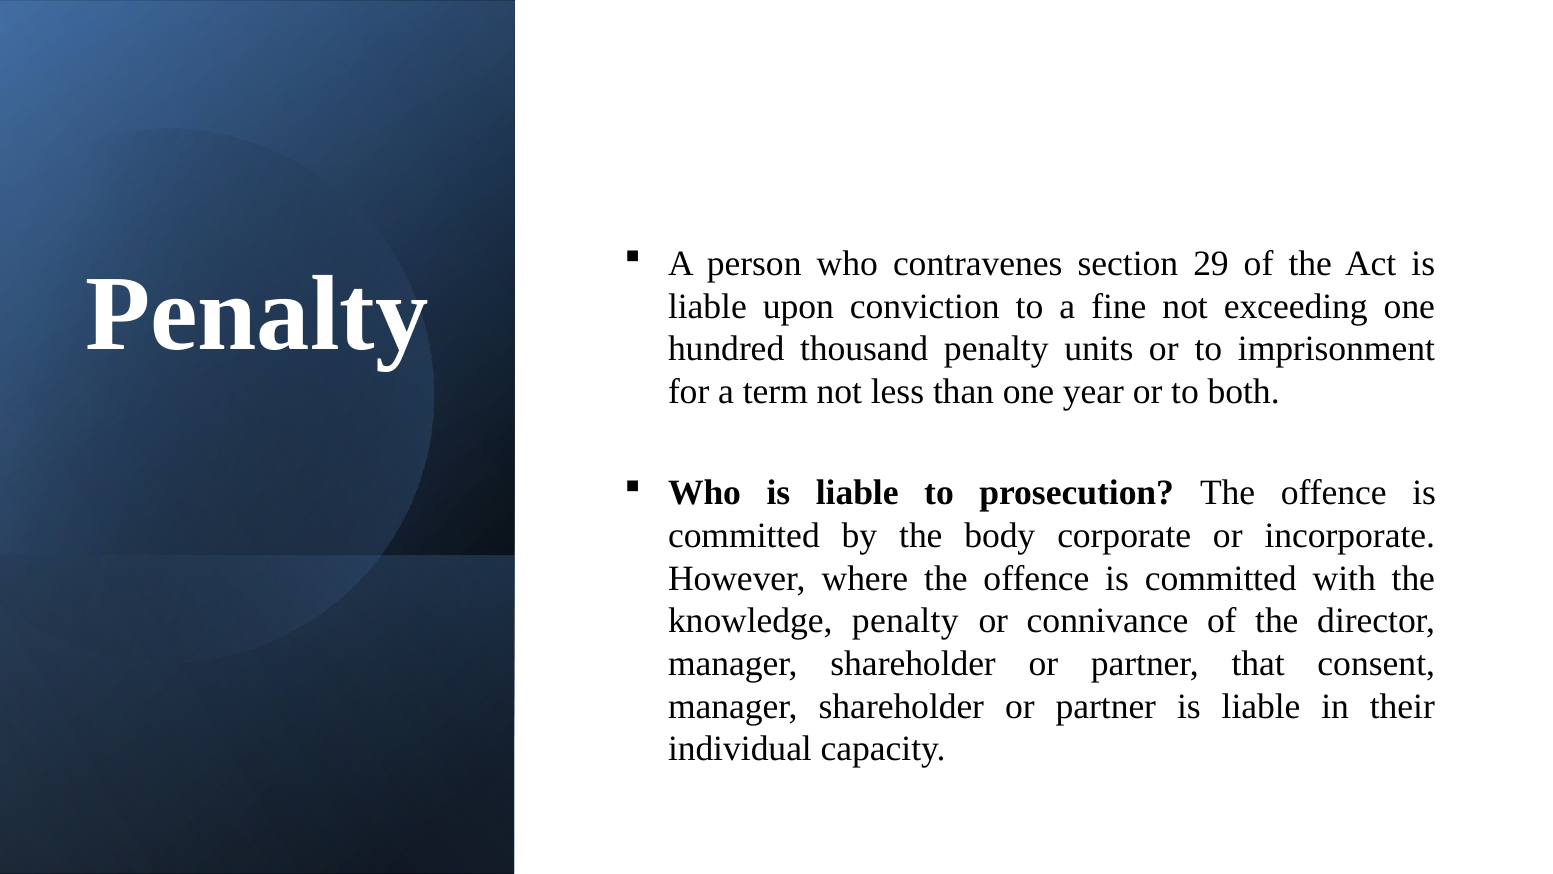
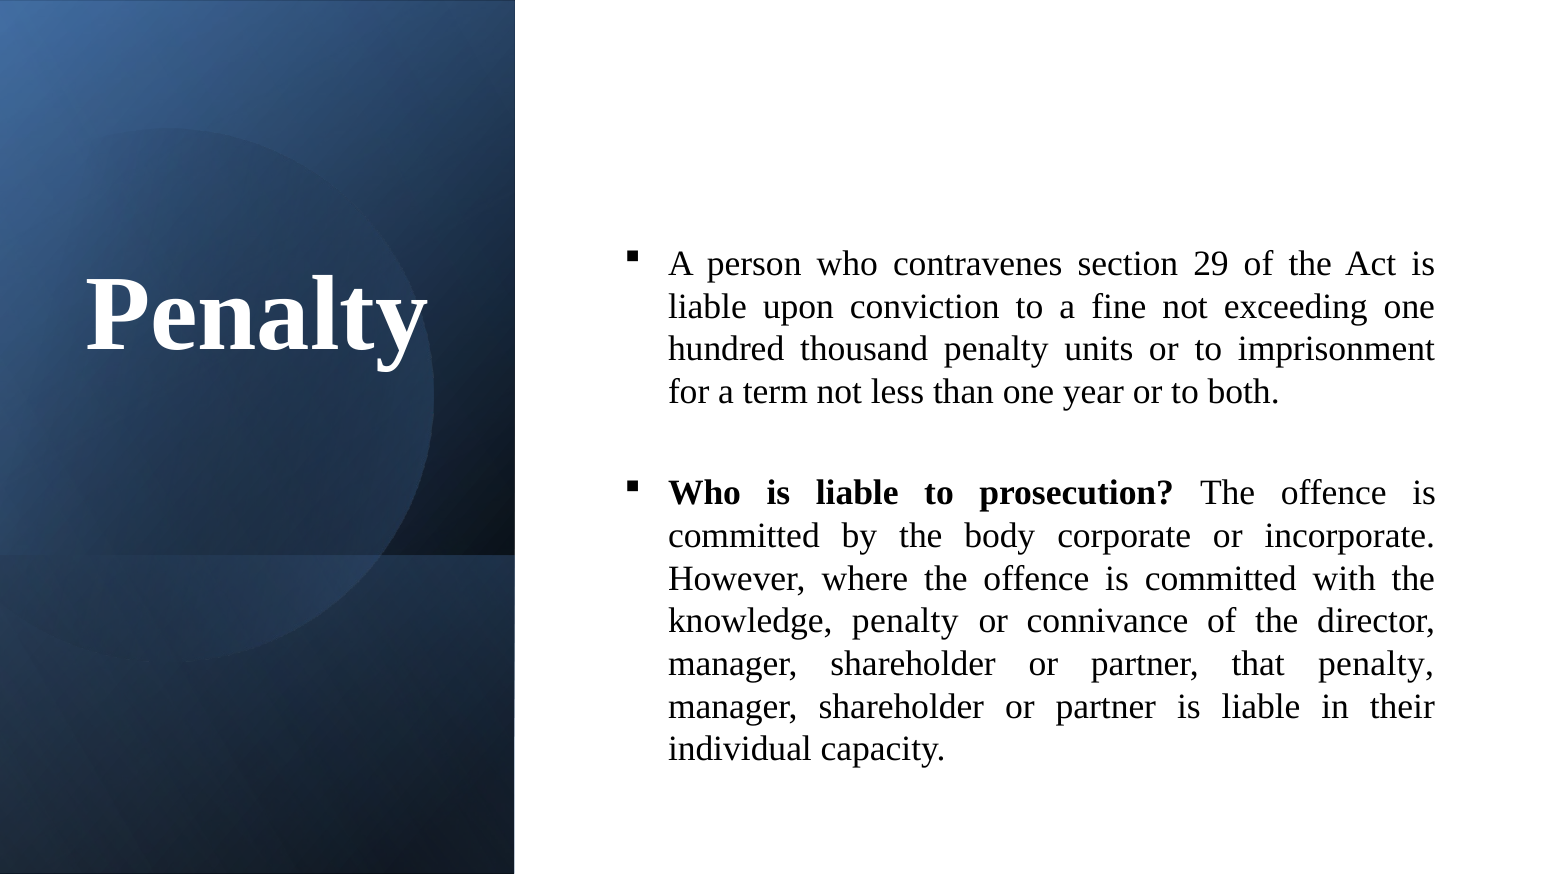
that consent: consent -> penalty (1376, 663)
